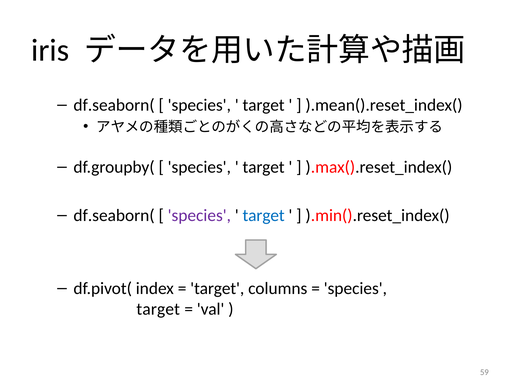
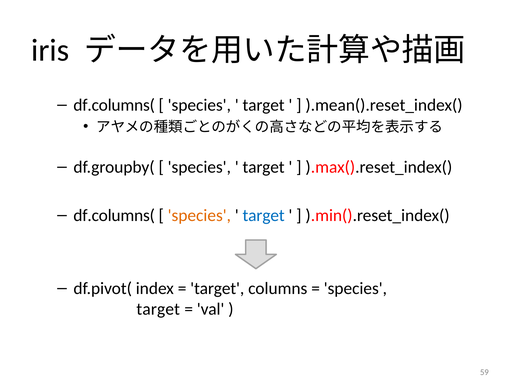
df.seaborn(: df.seaborn( -> df.columns( (114, 105)
df.seaborn(: df.seaborn( -> df.columns( (114, 216)
species colour: purple -> orange (199, 216)
